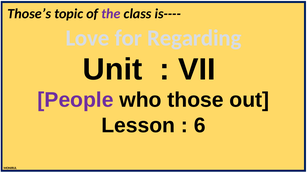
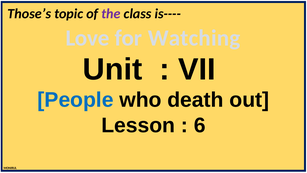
Regarding: Regarding -> Watching (194, 38)
People colour: purple -> blue (75, 100)
those: those -> death (195, 100)
